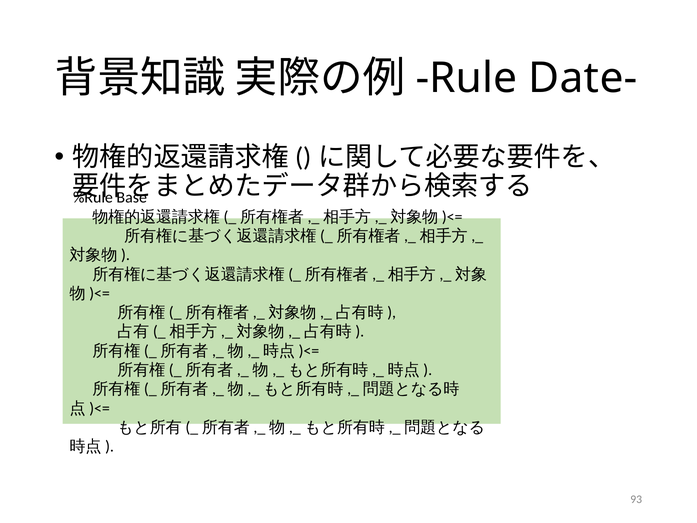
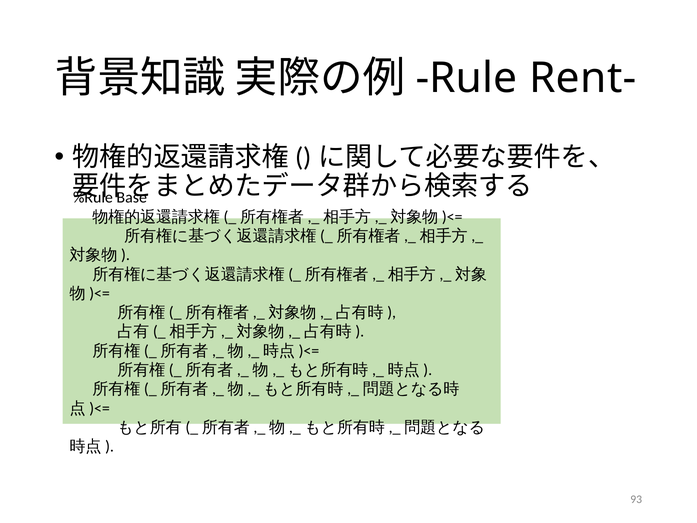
Date-: Date- -> Rent- (583, 78)
